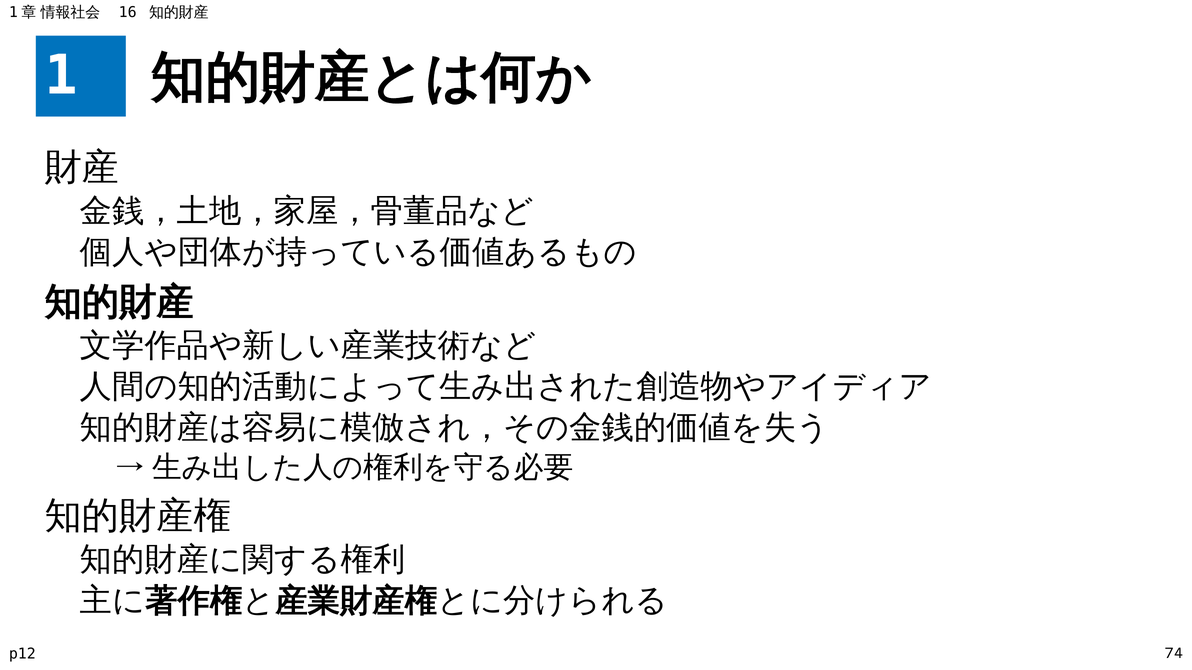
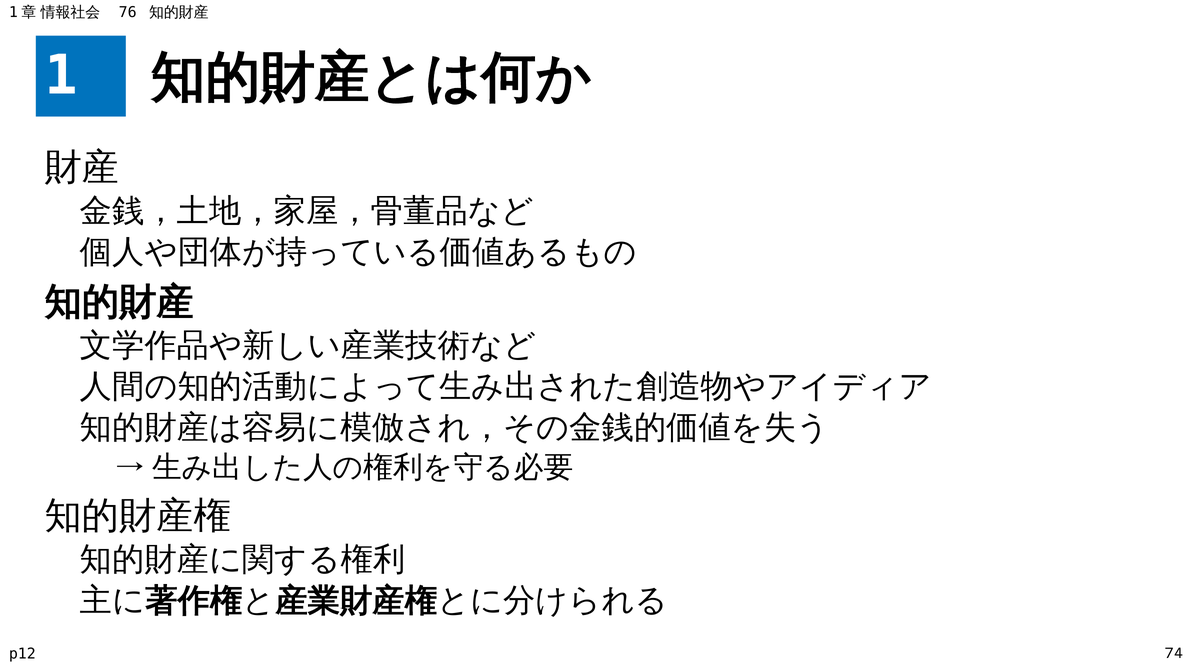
16: 16 -> 76 (128, 12)
